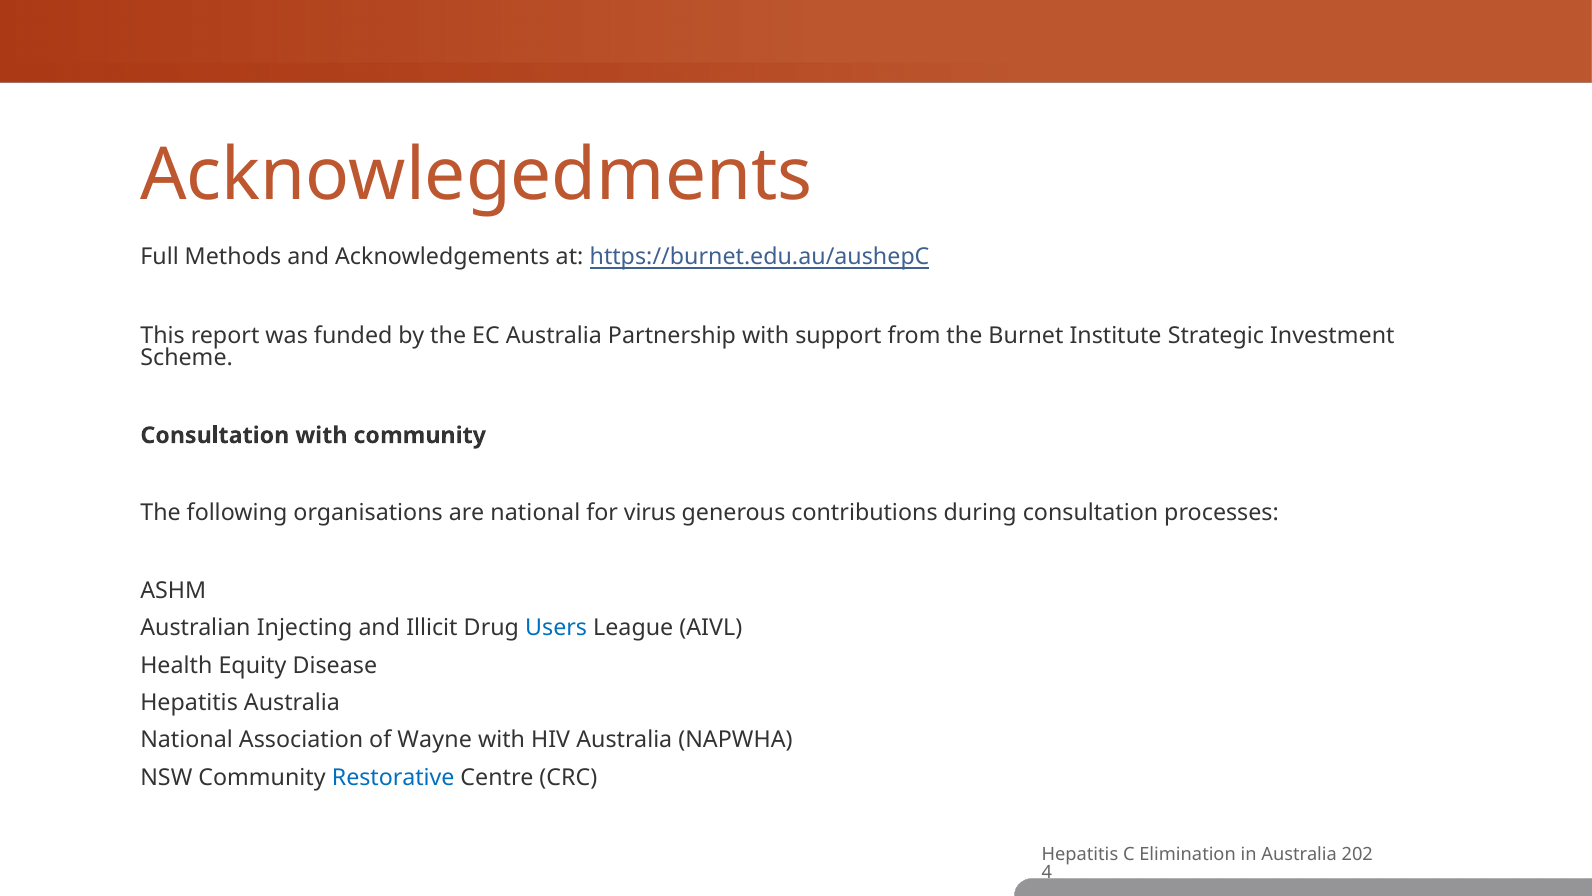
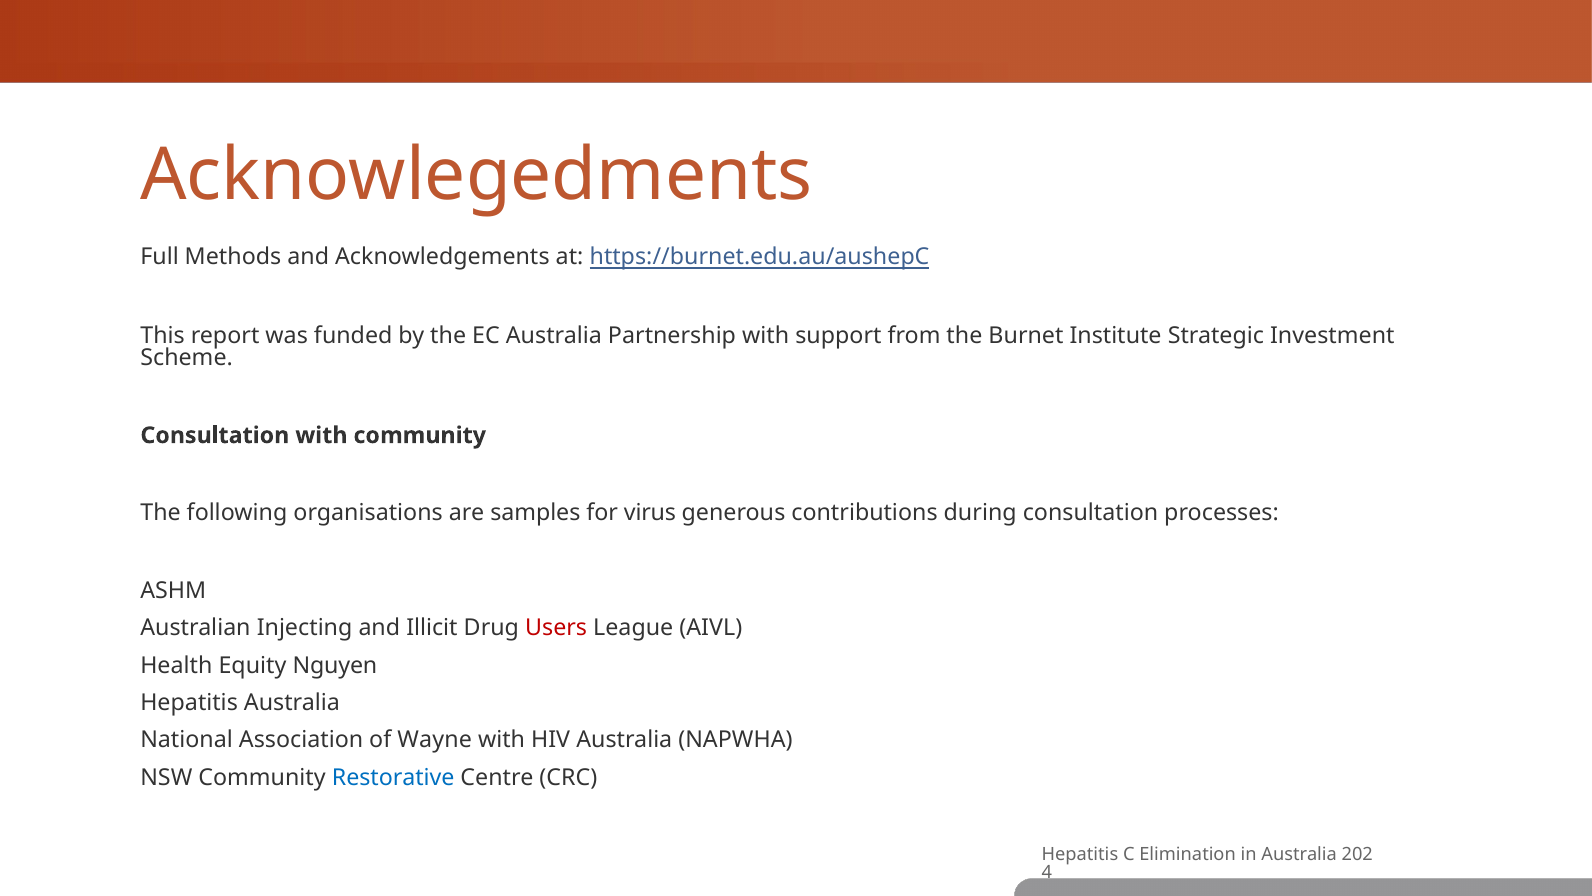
are national: national -> samples (535, 513)
Users colour: blue -> red (556, 628)
Disease: Disease -> Nguyen (335, 665)
